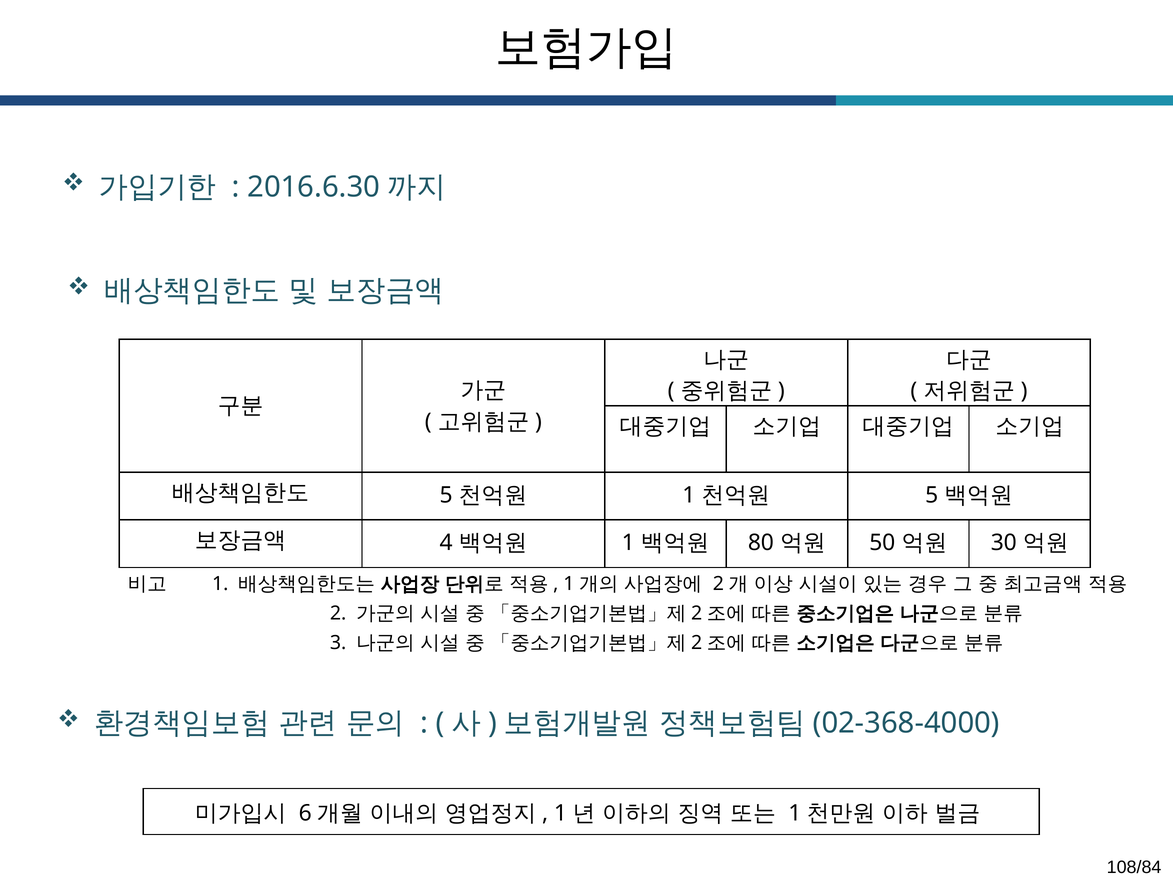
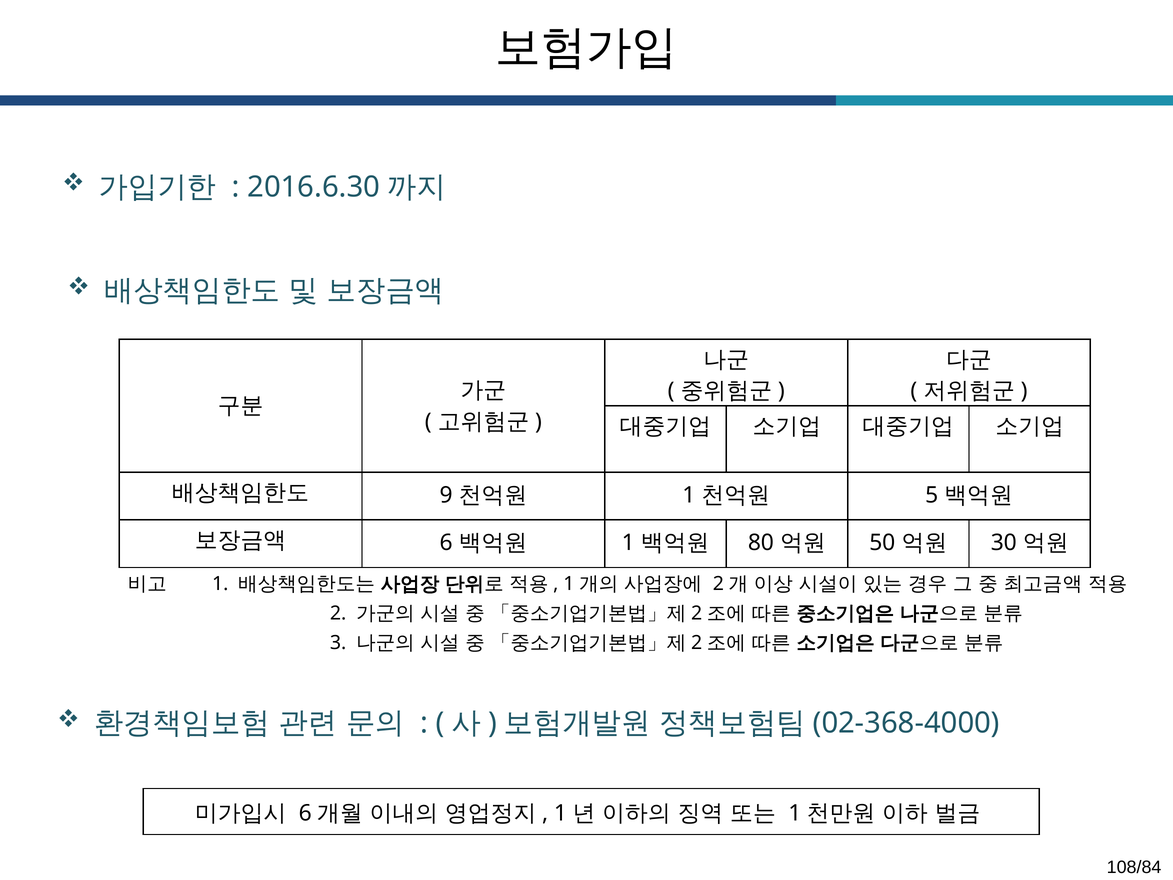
5: 5 -> 9 (446, 495)
4: 4 -> 6 (446, 542)
